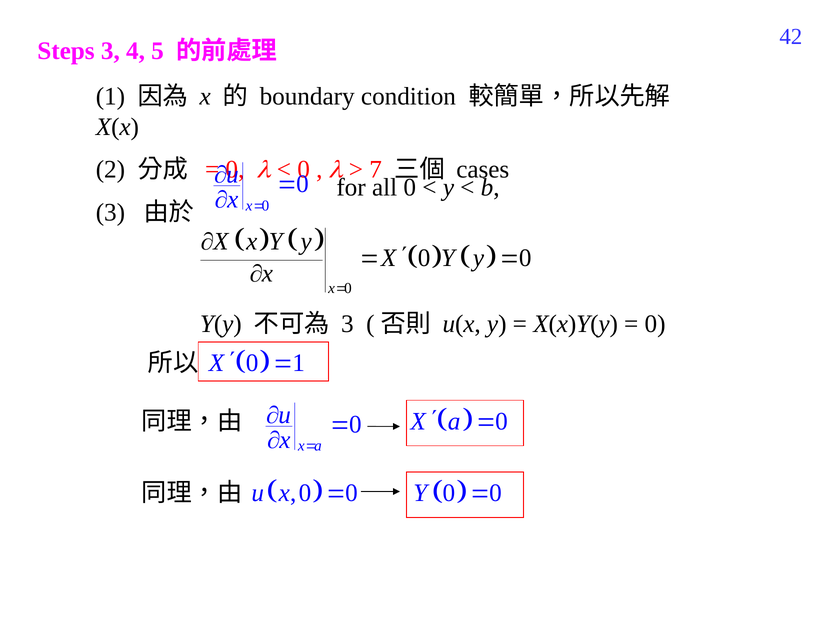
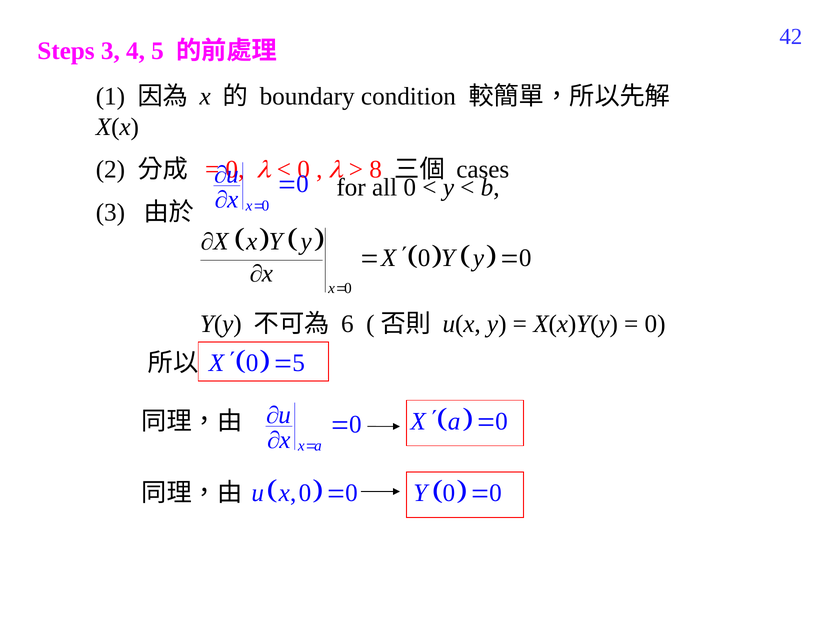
7: 7 -> 8 (376, 170)
3: 3 -> 6 (347, 324)
0 1: 1 -> 5 (299, 363)
